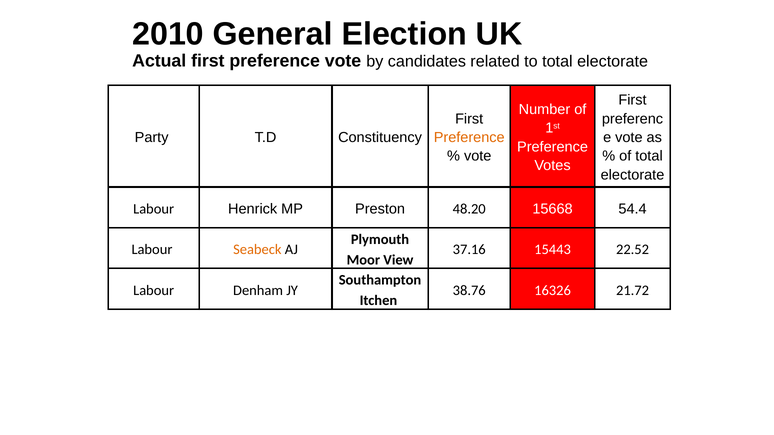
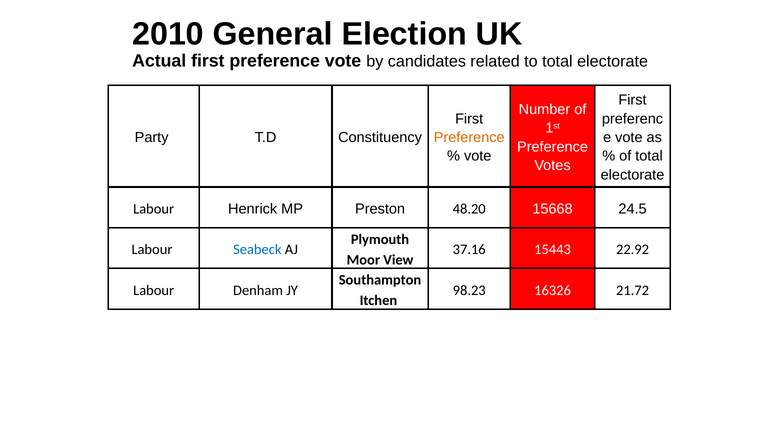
54.4: 54.4 -> 24.5 (633, 209)
Seabeck colour: orange -> blue (257, 250)
22.52: 22.52 -> 22.92 (633, 250)
38.76: 38.76 -> 98.23 (469, 291)
